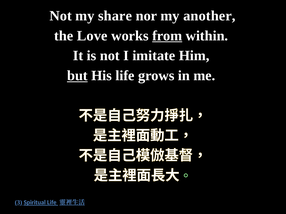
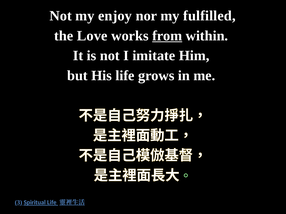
share: share -> enjoy (115, 16)
another: another -> fulfilled (209, 16)
but underline: present -> none (77, 76)
